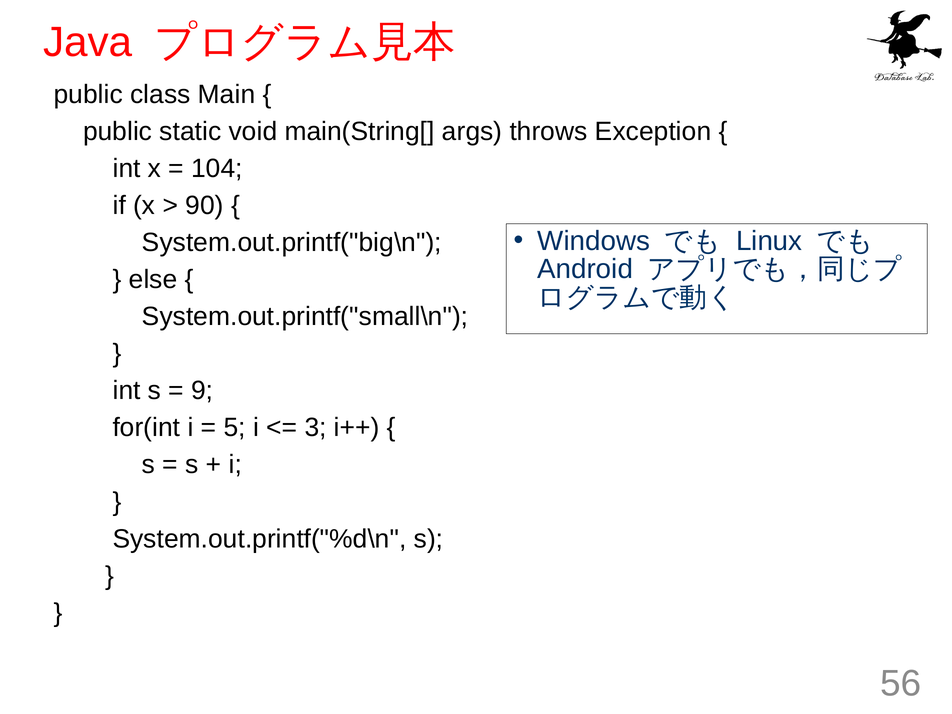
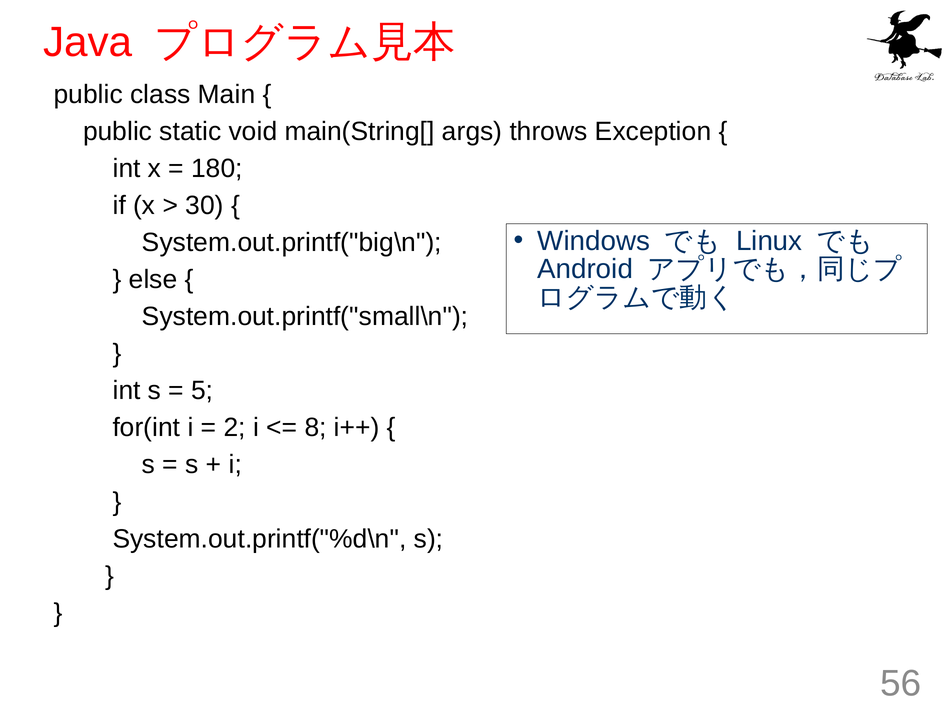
104: 104 -> 180 (217, 169)
90: 90 -> 30 (205, 206)
9: 9 -> 5 (202, 391)
5: 5 -> 2 (235, 428)
3: 3 -> 8 (316, 428)
